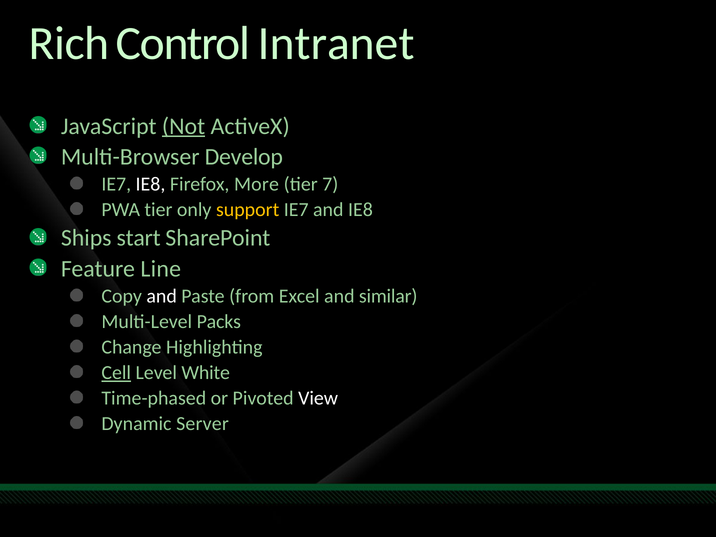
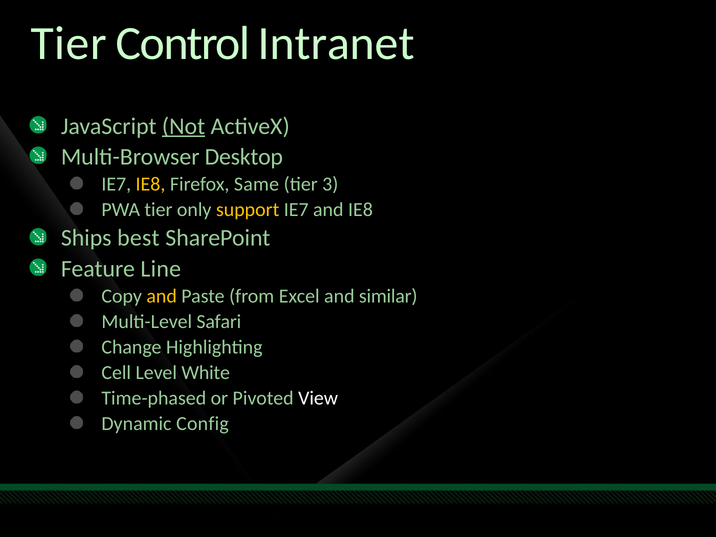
Rich: Rich -> Tier (69, 44)
Develop: Develop -> Desktop (244, 157)
IE8 colour: white -> yellow (150, 184)
More: More -> Same (256, 184)
7: 7 -> 3 (330, 184)
start: start -> best (138, 238)
and colour: white -> yellow (162, 296)
Packs: Packs -> Safari (219, 322)
Cell underline: present -> none (116, 373)
Server: Server -> Config (202, 424)
